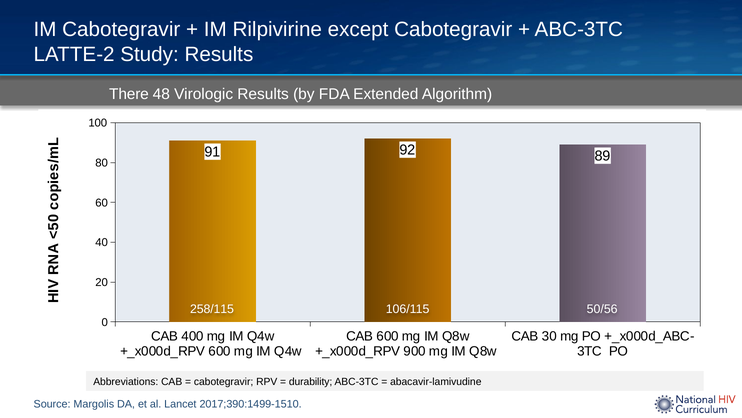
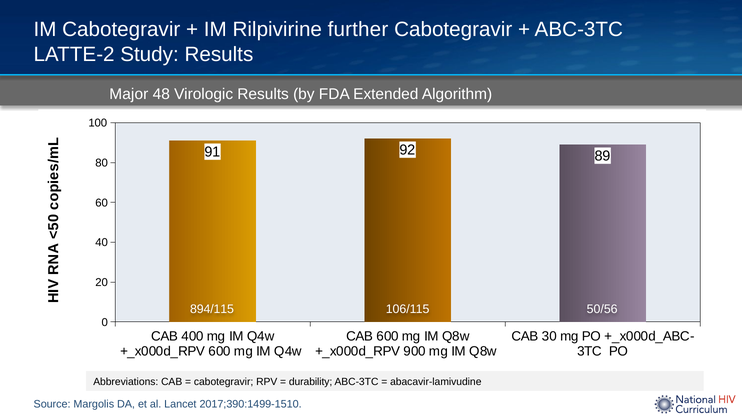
except: except -> further (358, 30)
There: There -> Major (129, 94)
258/115: 258/115 -> 894/115 (212, 308)
